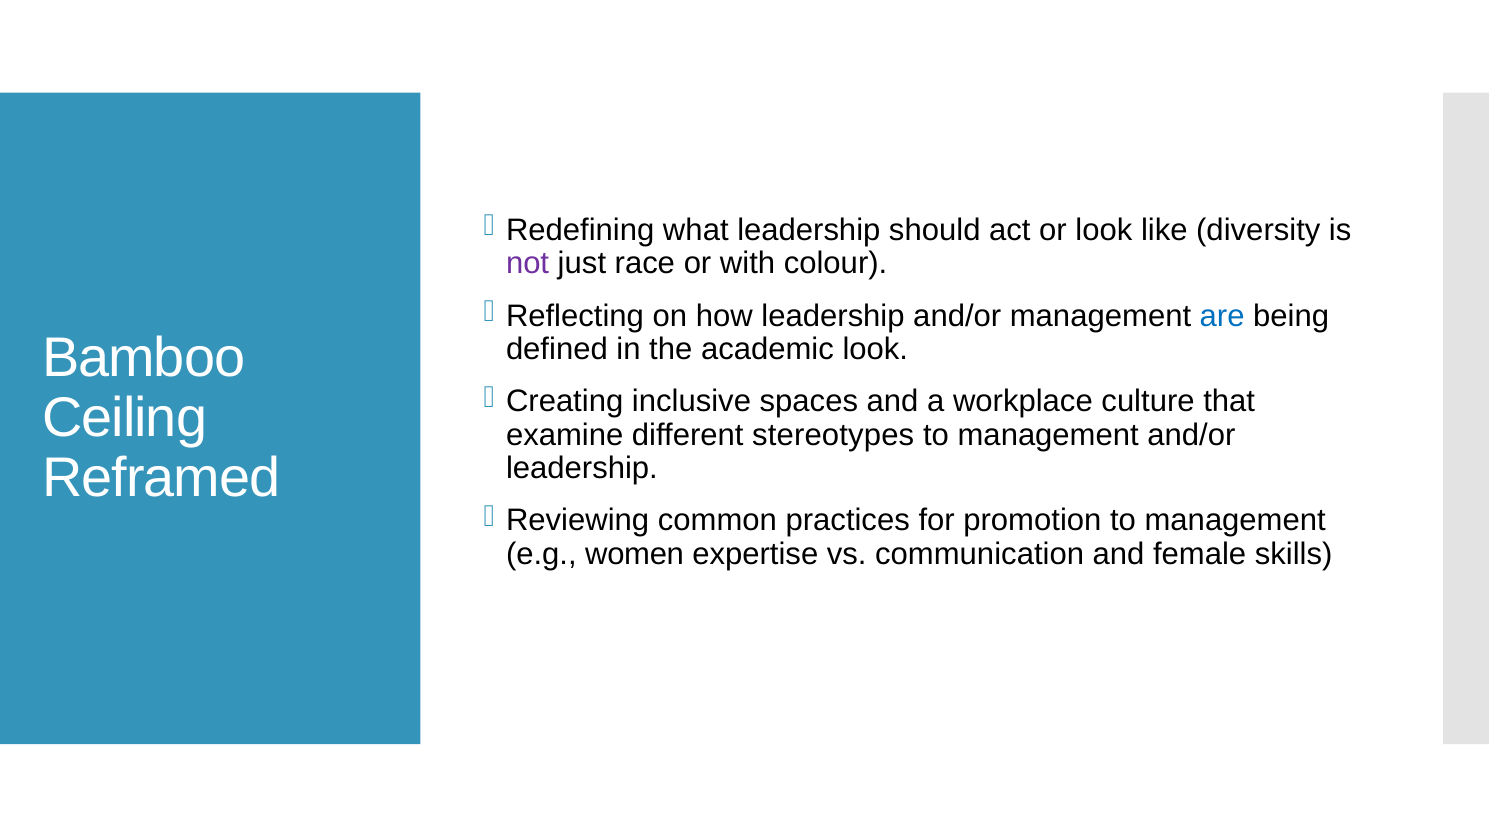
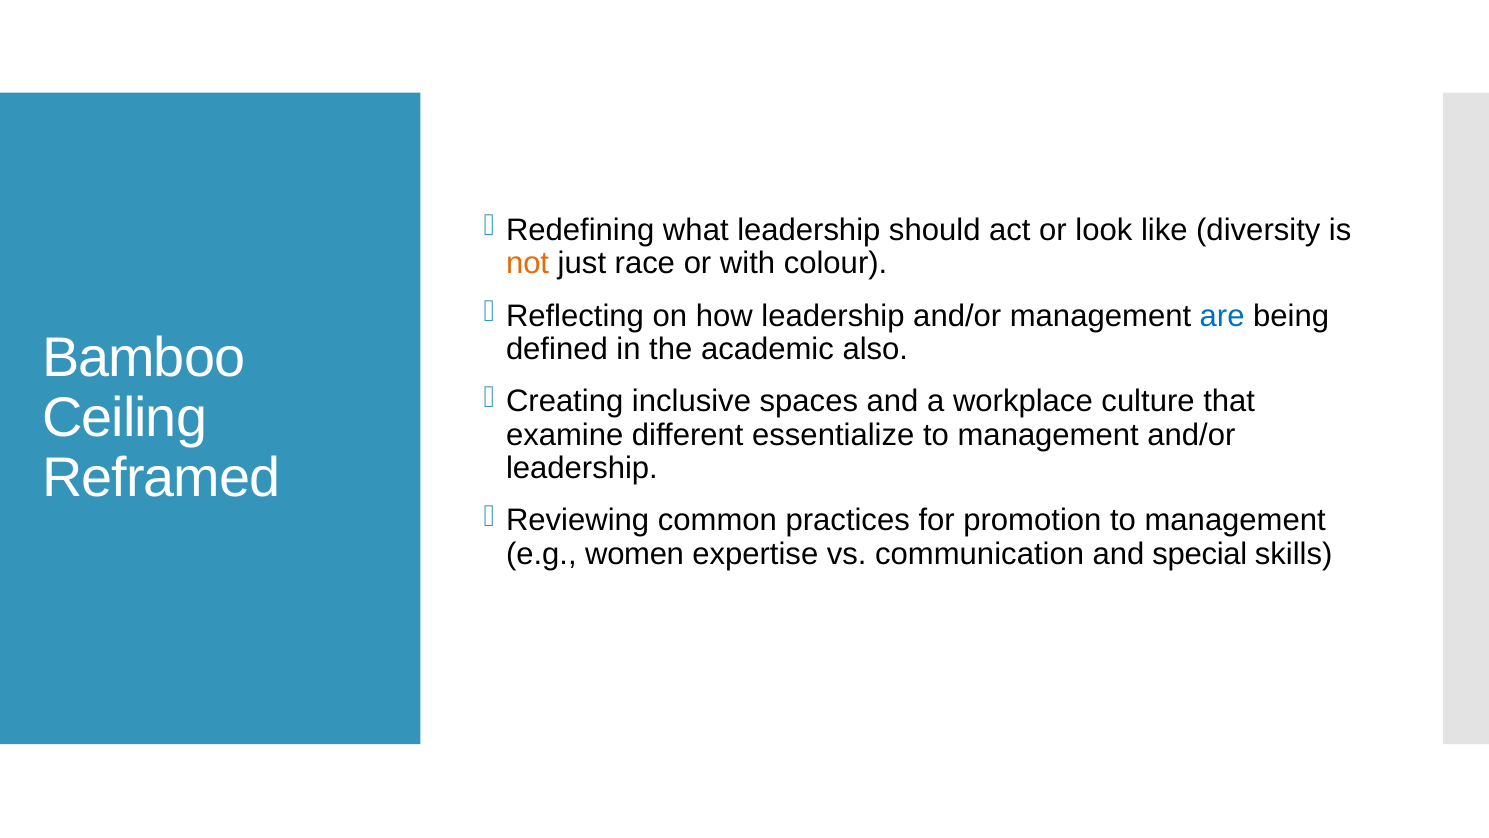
not colour: purple -> orange (528, 264)
academic look: look -> also (875, 349)
stereotypes: stereotypes -> essentialize (833, 435)
female: female -> special (1200, 554)
